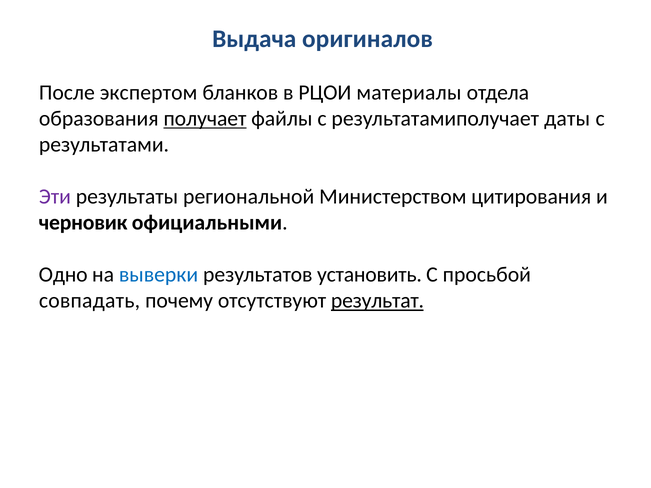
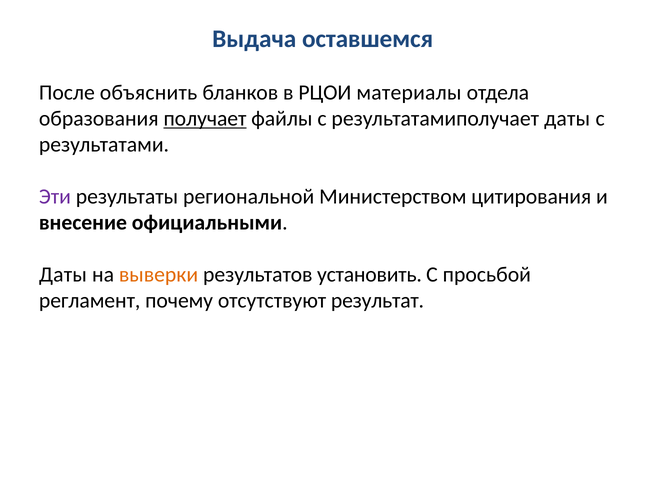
оригиналов: оригиналов -> оставшемся (368, 39)
экспертом: экспертом -> объяснить (149, 93)
черновик: черновик -> внесение (83, 223)
Одно: Одно -> Даты (63, 275)
выверки colour: blue -> orange (159, 275)
совпадать: совпадать -> регламент (90, 301)
результат underline: present -> none (378, 301)
